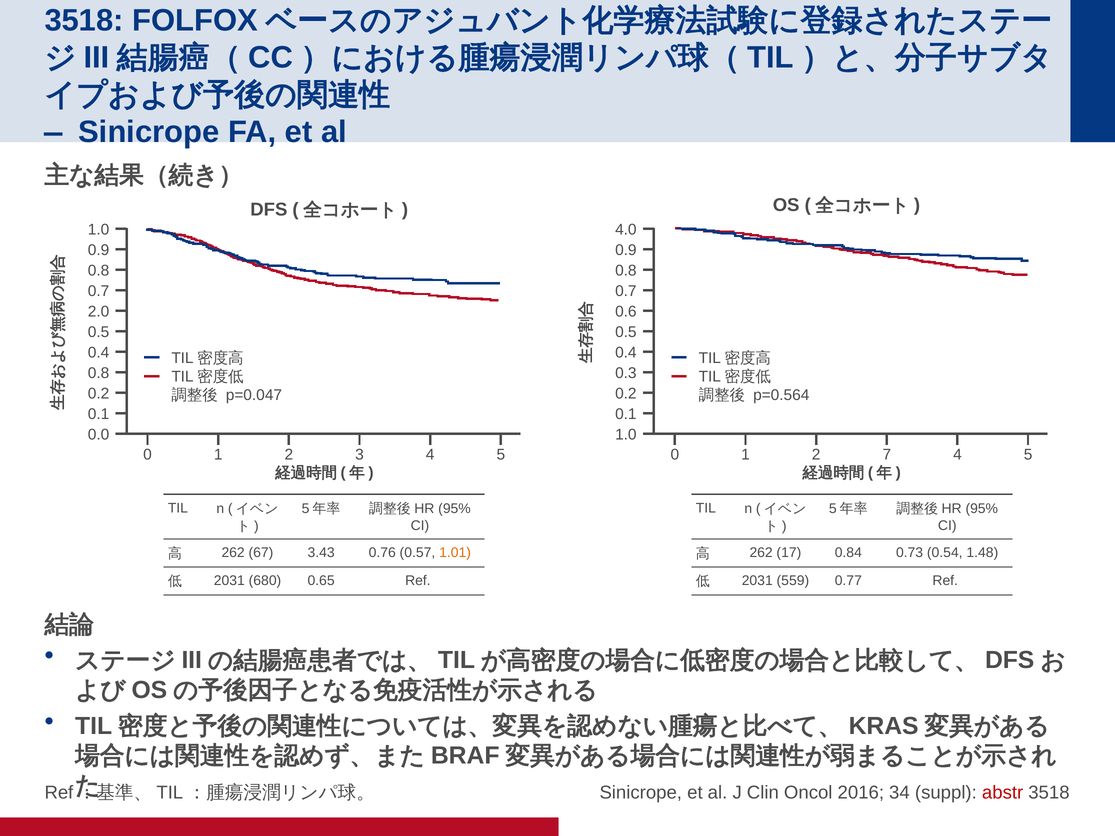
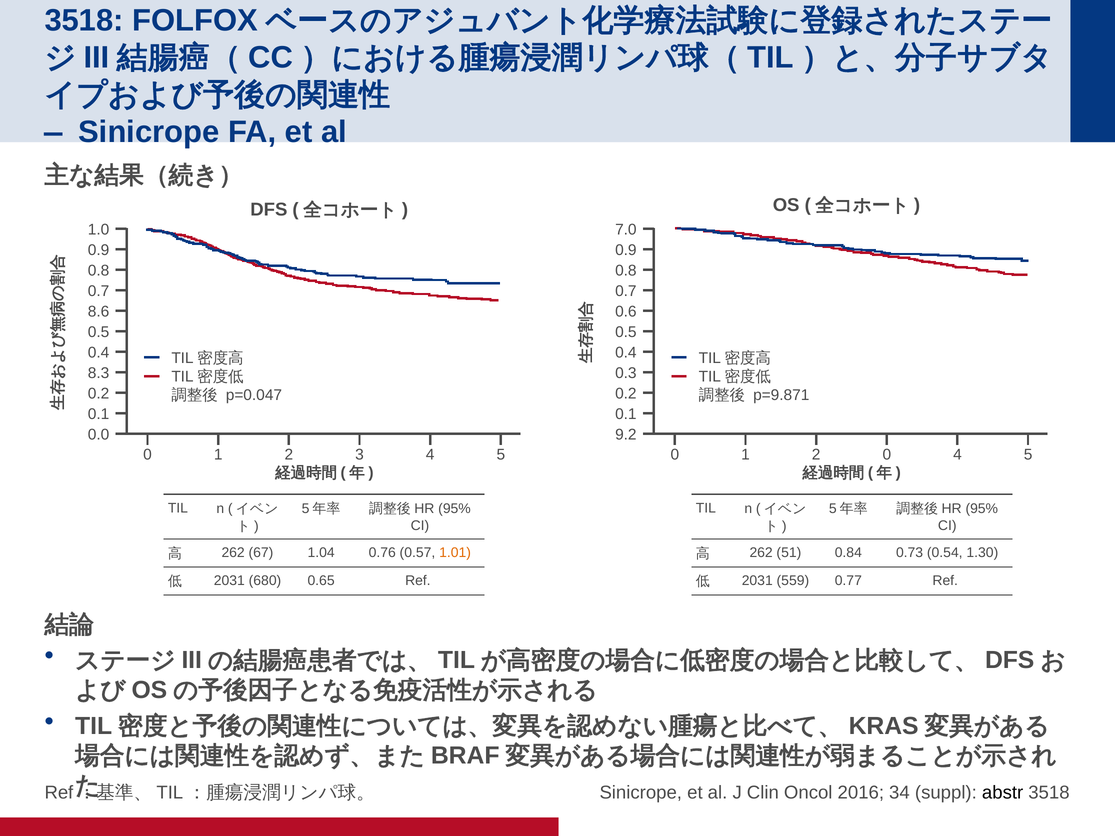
4.0: 4.0 -> 7.0 (626, 230)
2.0: 2.0 -> 8.6 (99, 312)
0.8: 0.8 -> 8.3 (99, 373)
p=0.564: p=0.564 -> p=9.871 (781, 395)
1.0: 1.0 -> 9.2 (626, 435)
2 7: 7 -> 0 (887, 455)
3.43: 3.43 -> 1.04 (321, 553)
17: 17 -> 51 (789, 553)
1.48: 1.48 -> 1.30 (982, 553)
abstr colour: red -> black (1003, 793)
